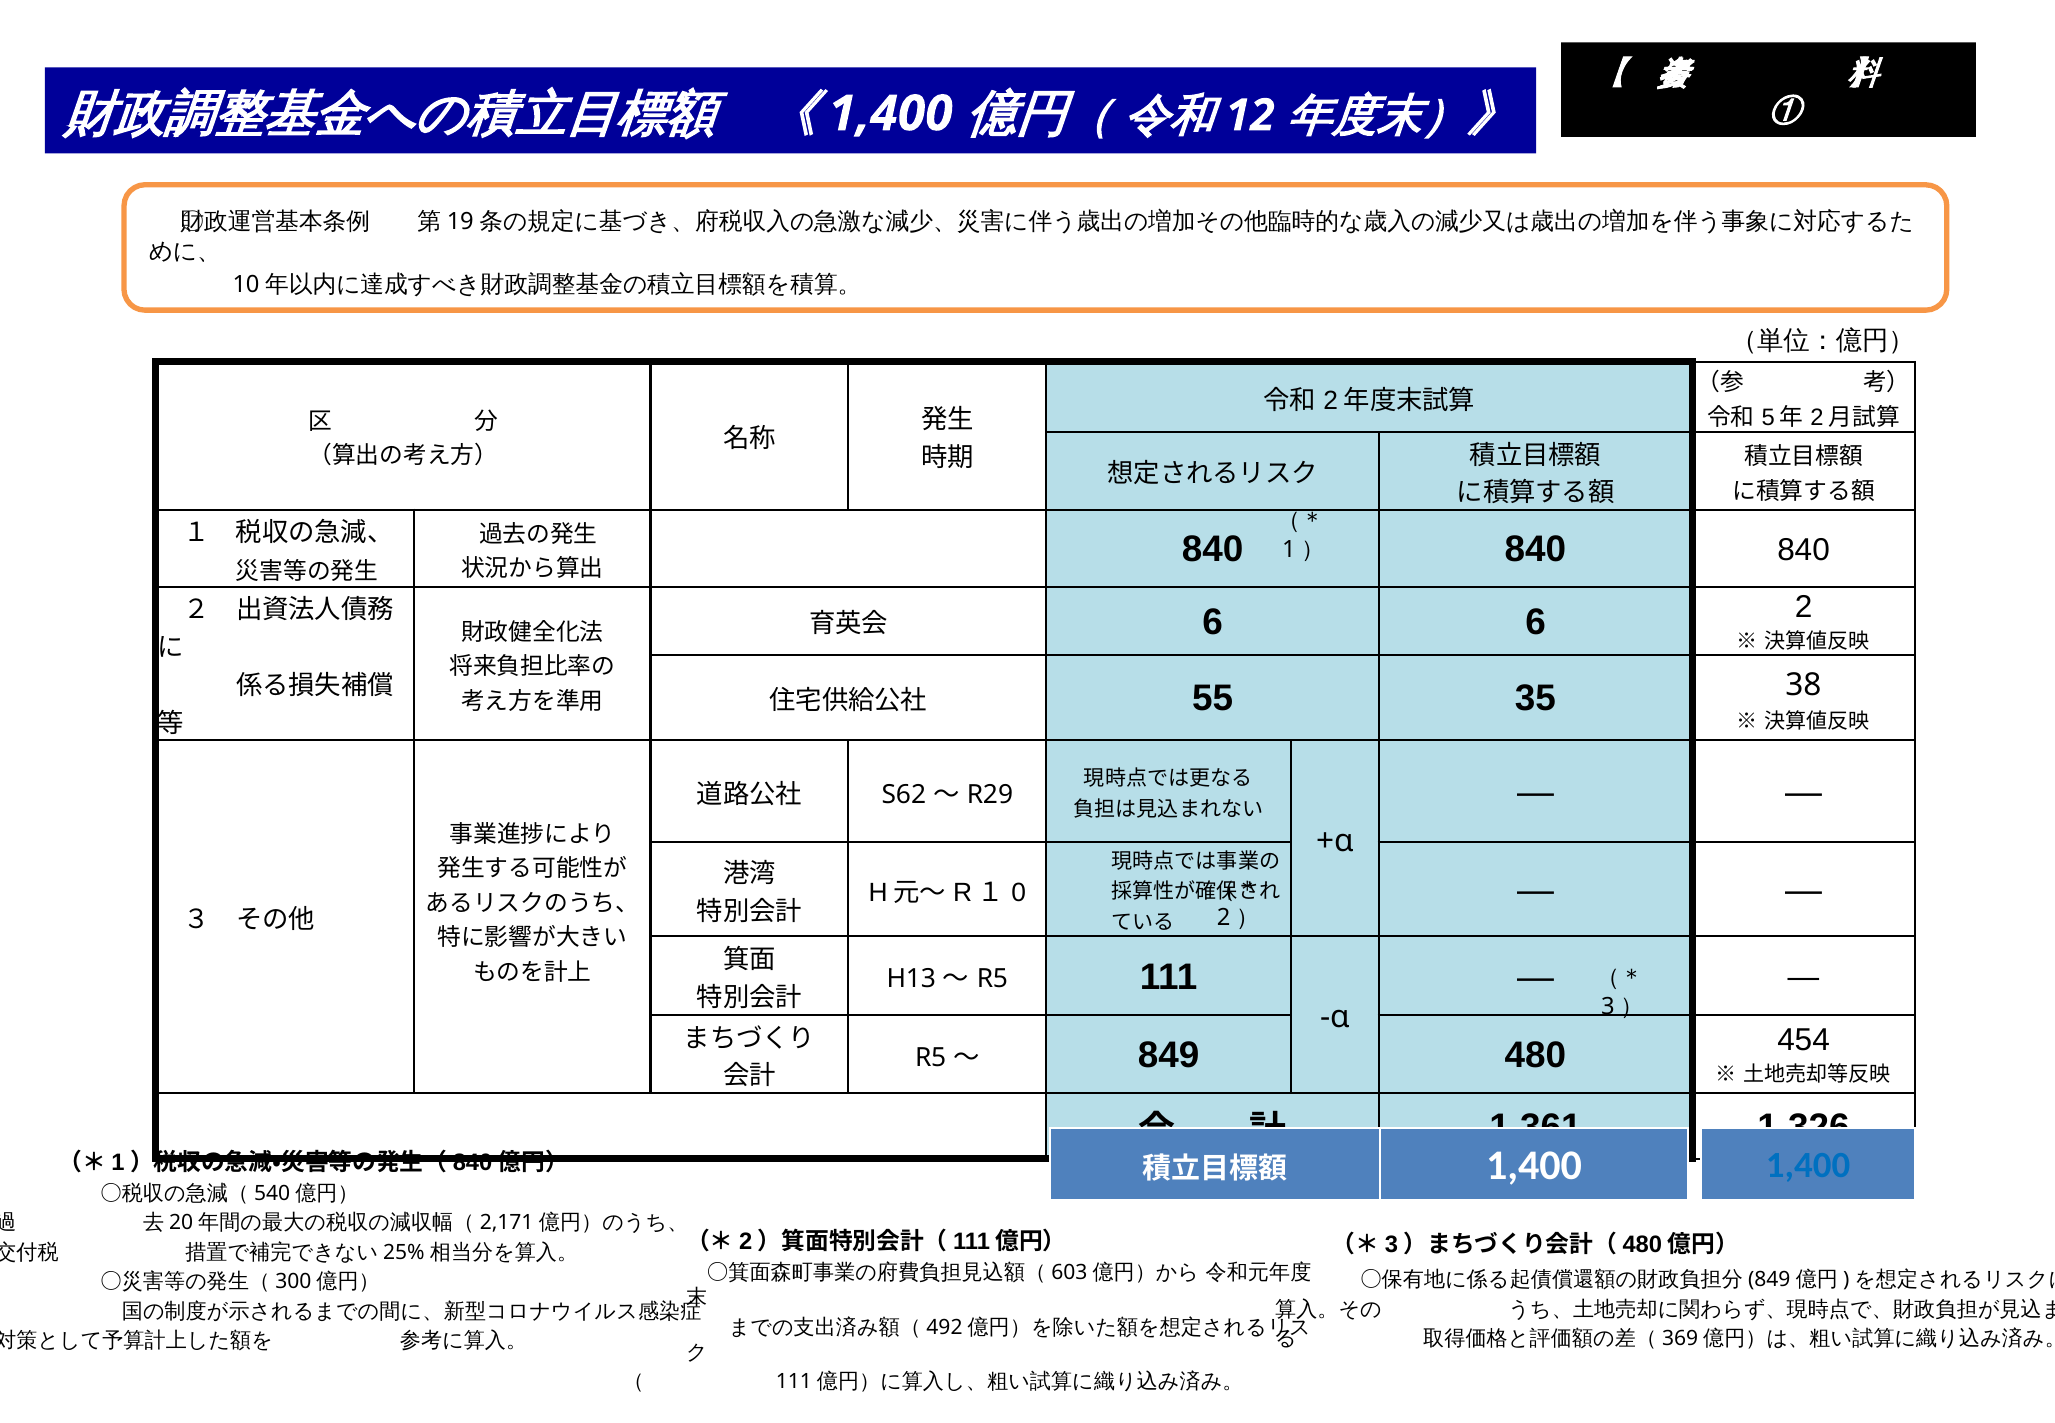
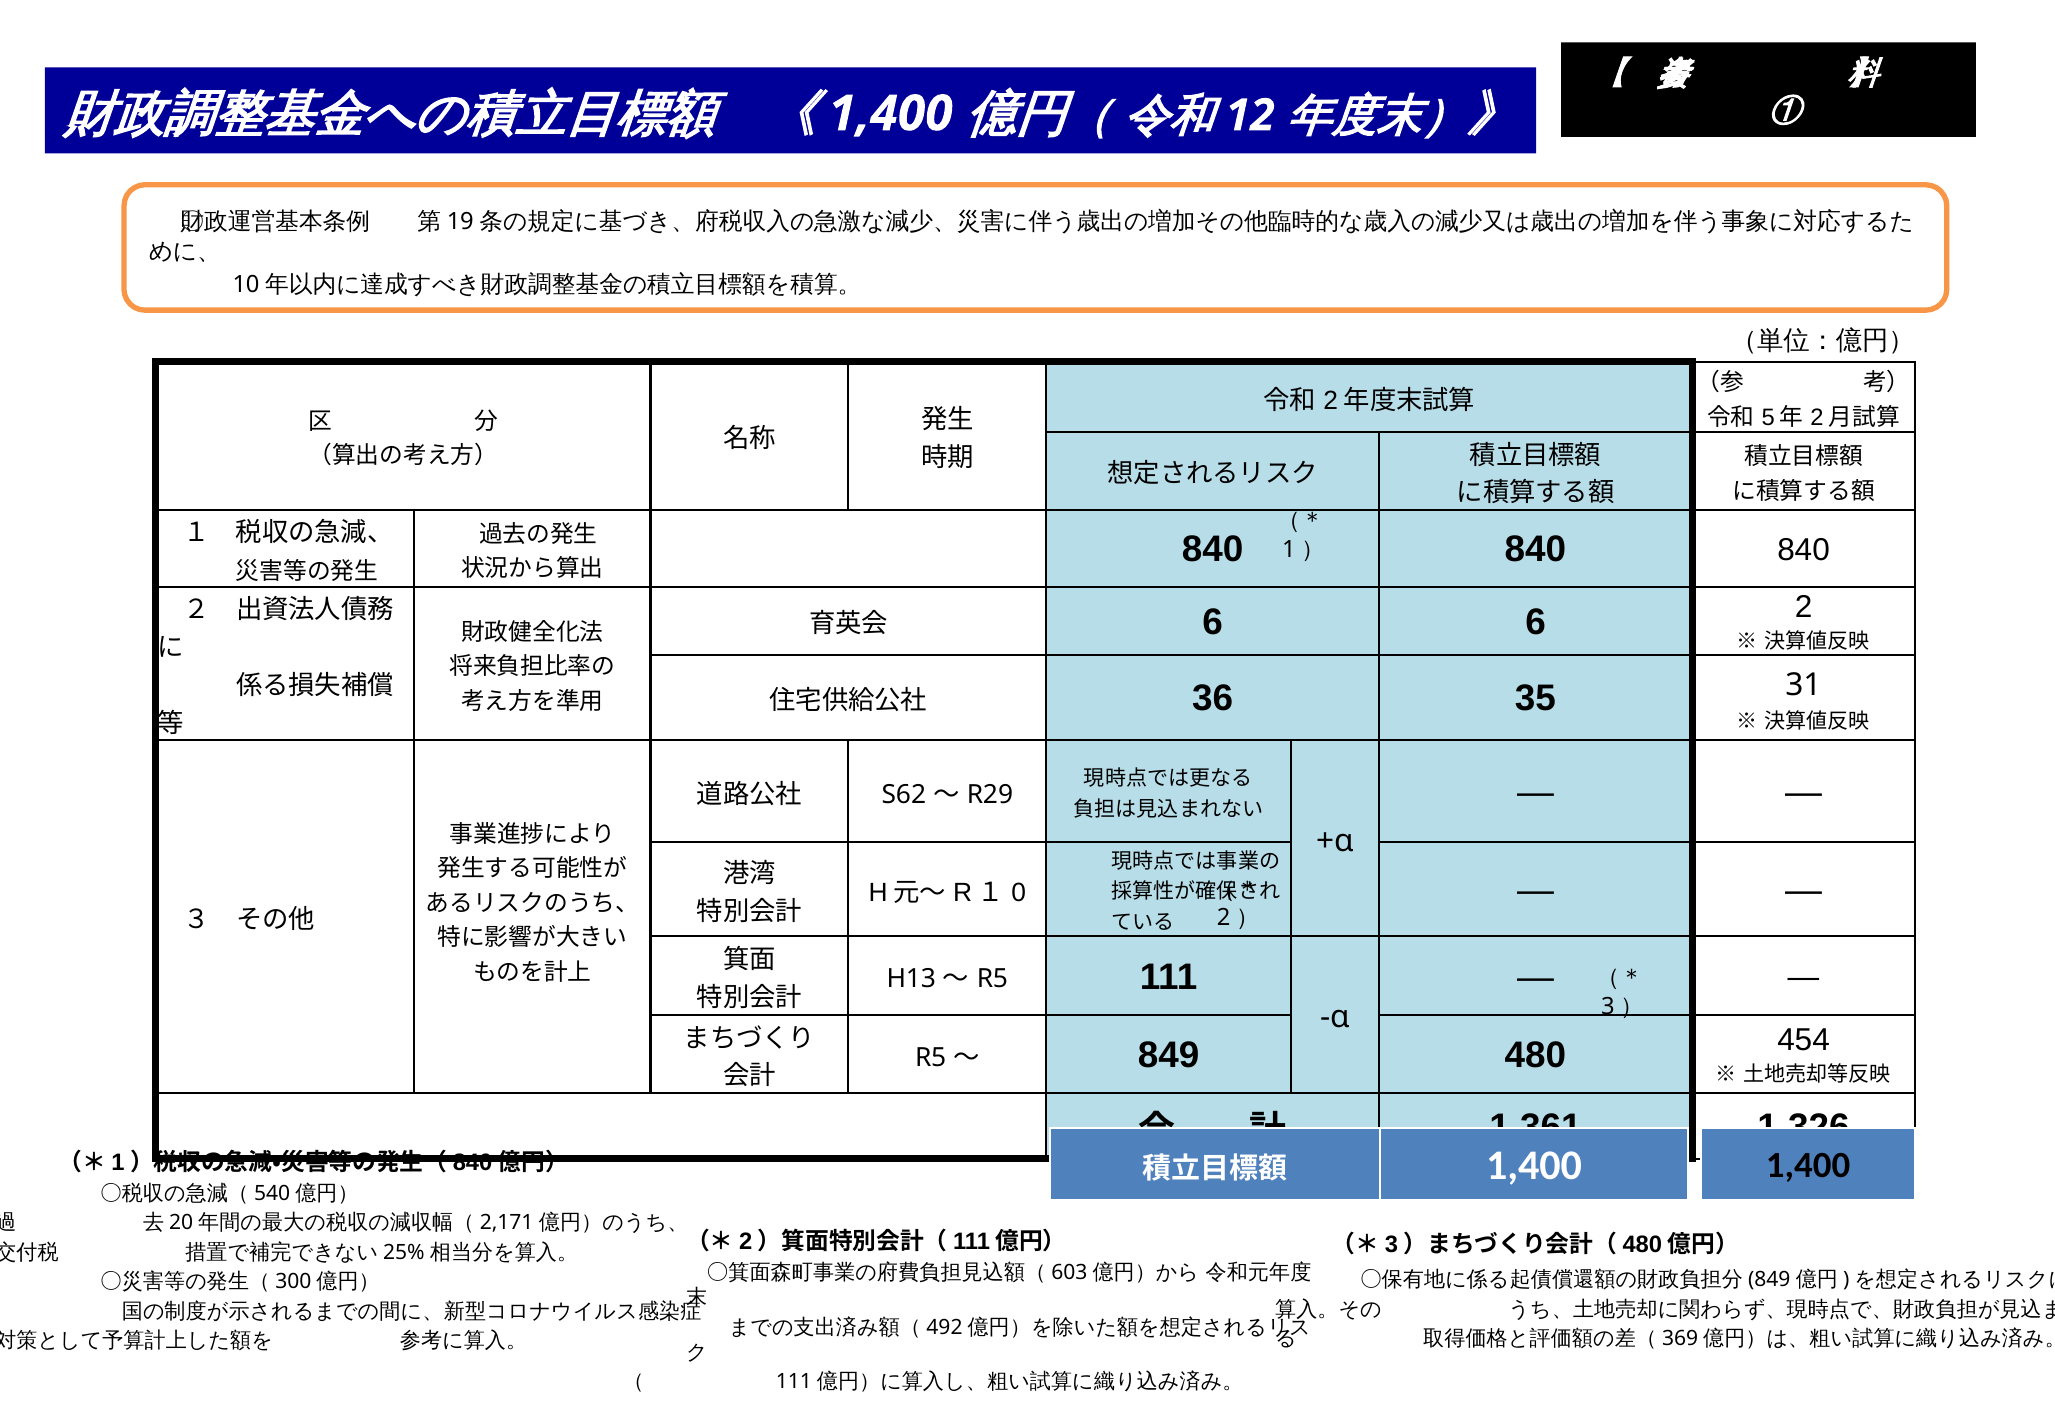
55: 55 -> 36 (1213, 699)
38: 38 -> 31 (1804, 685)
1,400 colour: blue -> black (1808, 1166)
